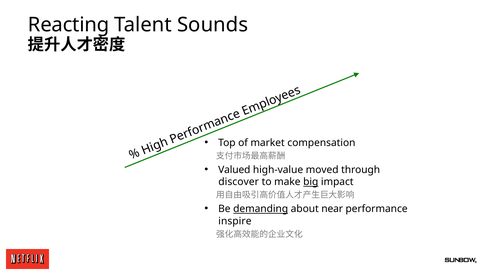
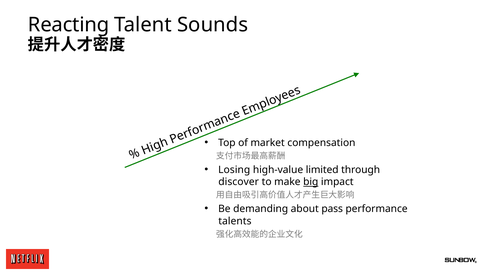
Valued: Valued -> Losing (234, 170)
moved: moved -> limited (322, 170)
demanding underline: present -> none (261, 209)
near: near -> pass (332, 209)
inspire: inspire -> talents (235, 221)
